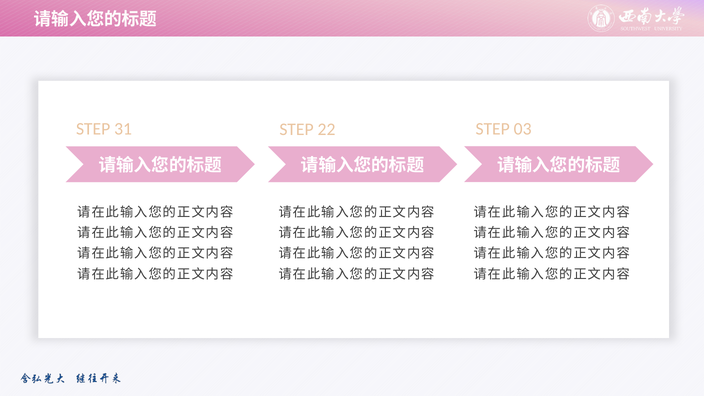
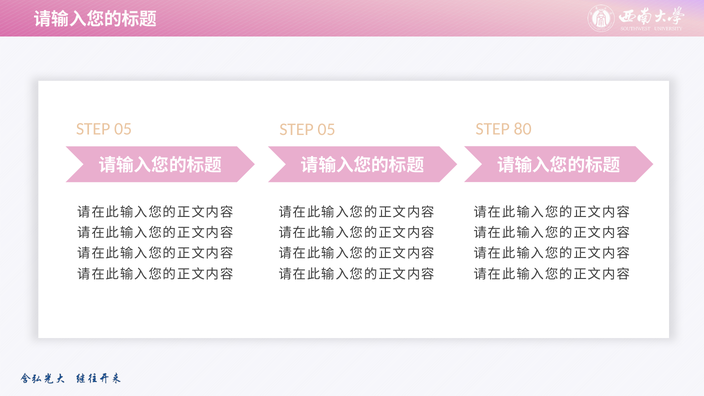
31: 31 -> 05 (123, 129)
22: 22 -> 05 (327, 129)
03: 03 -> 80 (523, 129)
